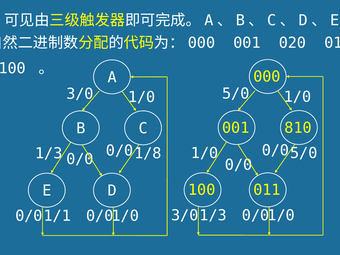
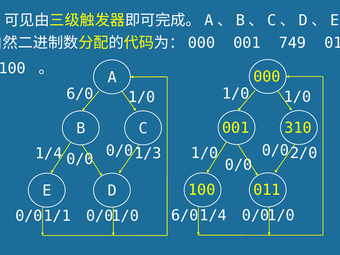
020: 020 -> 749 (292, 43)
5/0: 5/0 -> 1/0 (236, 94)
3/0: 3/0 -> 6/0 (80, 94)
810: 810 -> 310 (298, 128)
1/8: 1/8 -> 1/3 (148, 153)
5/0: 5/0 -> 2/0 (304, 153)
1/3: 1/3 -> 1/4 (49, 153)
3/0: 3/0 -> 6/0 (185, 215)
1/3: 1/3 -> 1/4 (213, 215)
